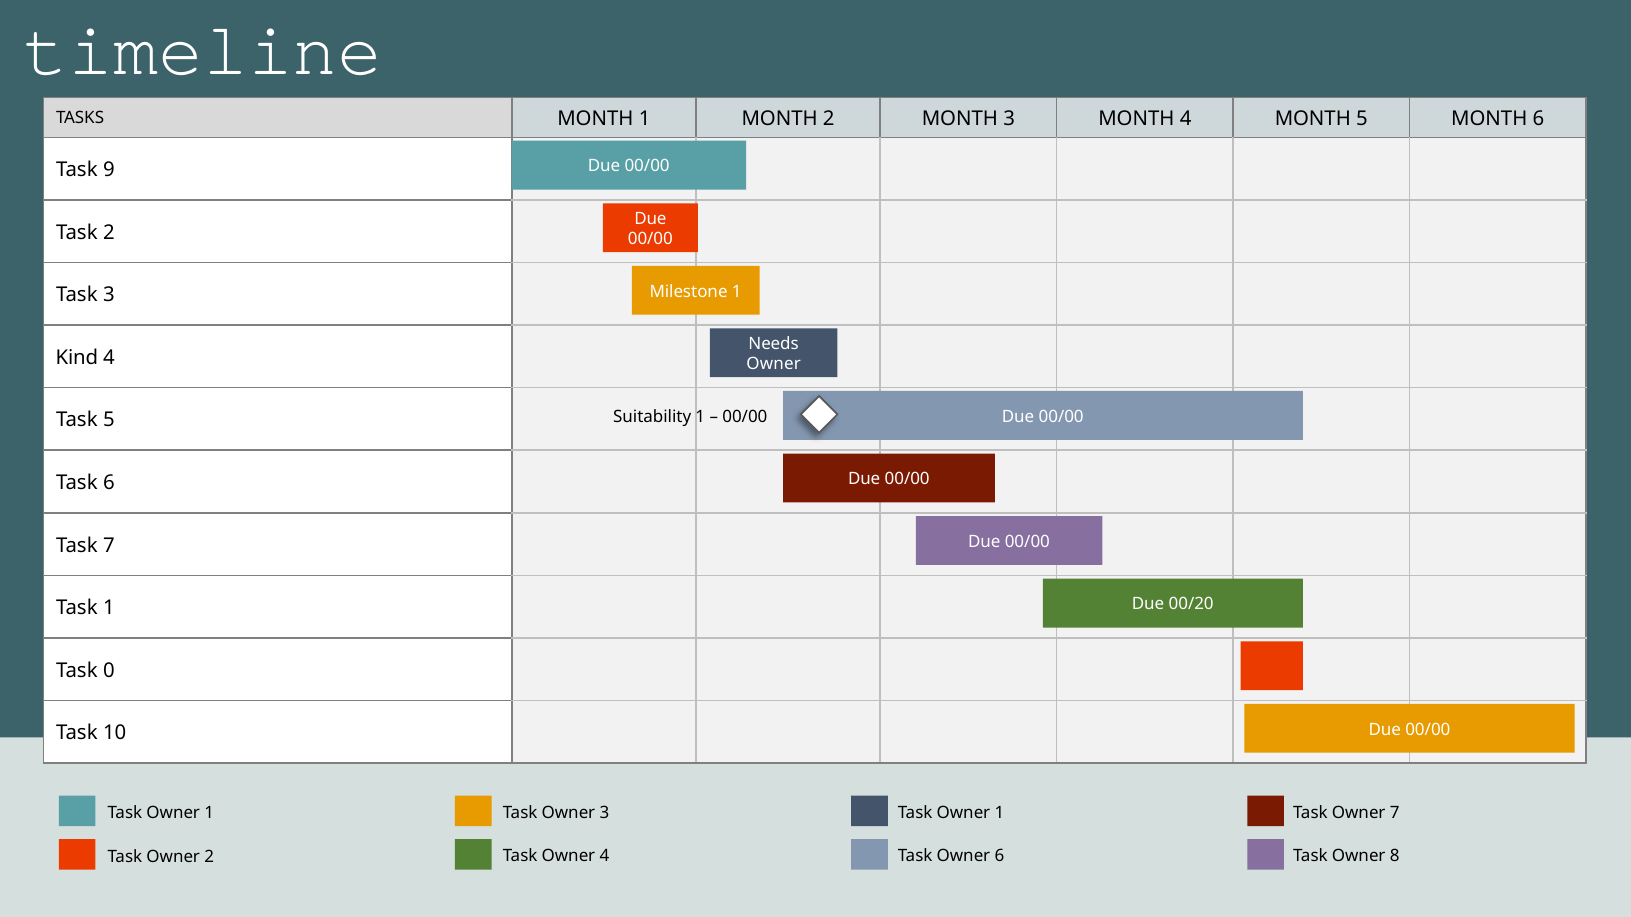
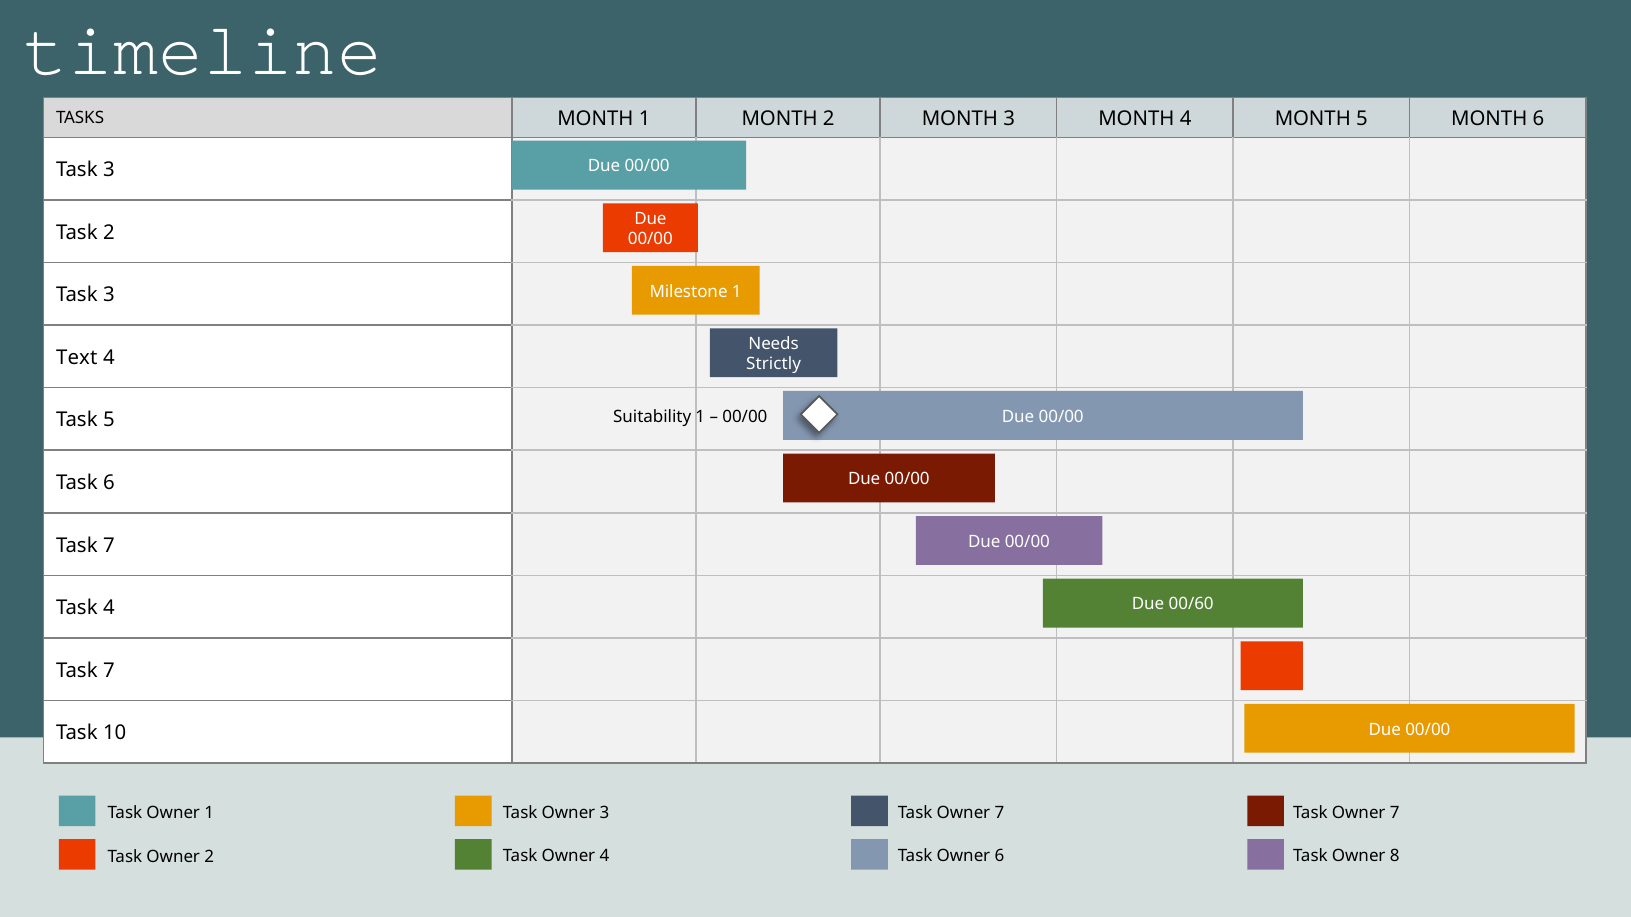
9: 9 -> 3 (109, 170)
Kind: Kind -> Text (77, 358)
Owner: Owner -> Strictly (774, 364)
00/20: 00/20 -> 00/60 (1191, 605)
Task 1: 1 -> 4 (109, 608)
0: 0 -> 7 (109, 671)
1: 1 -> 7 (1000, 813)
